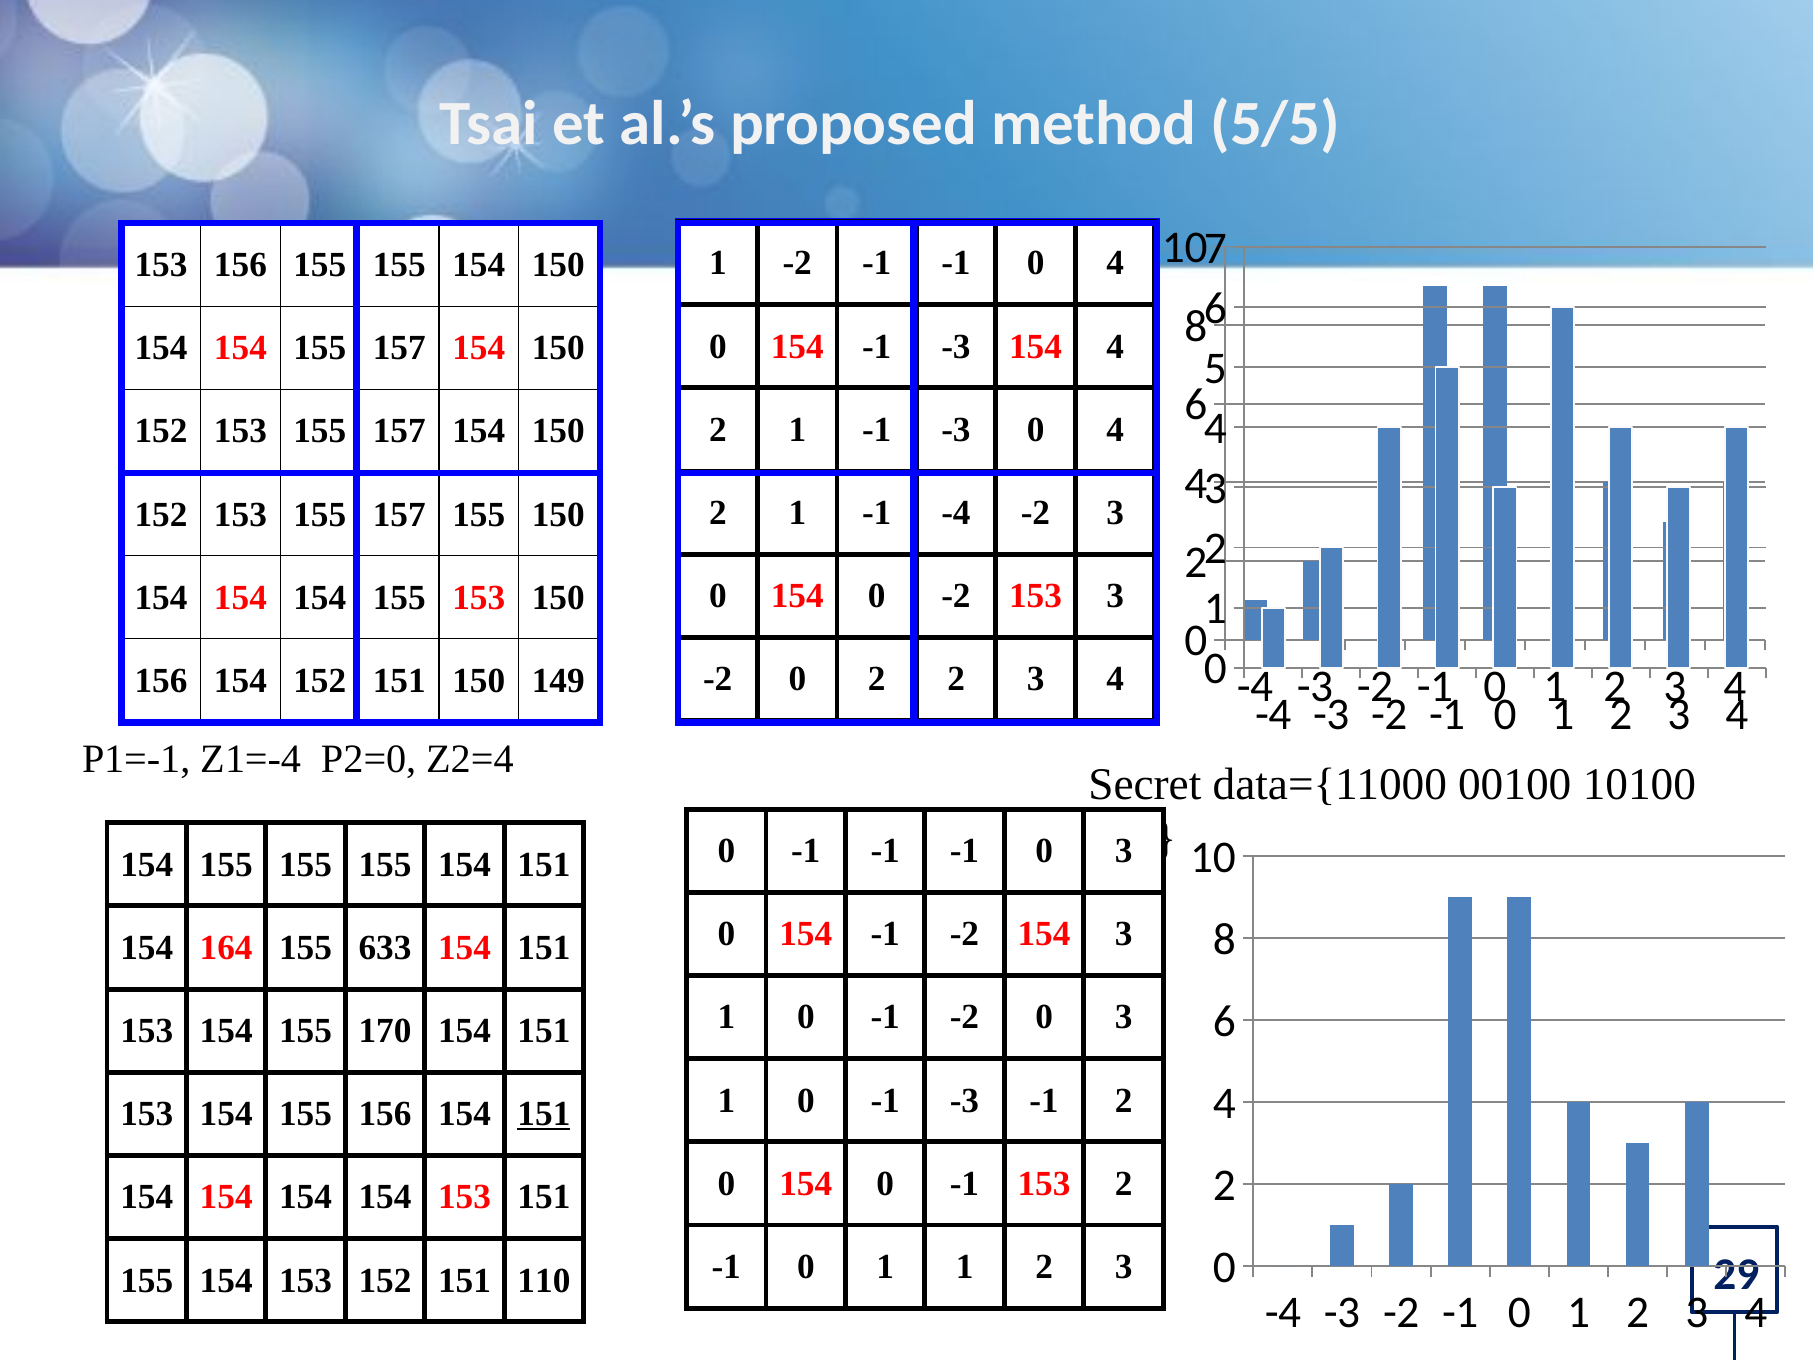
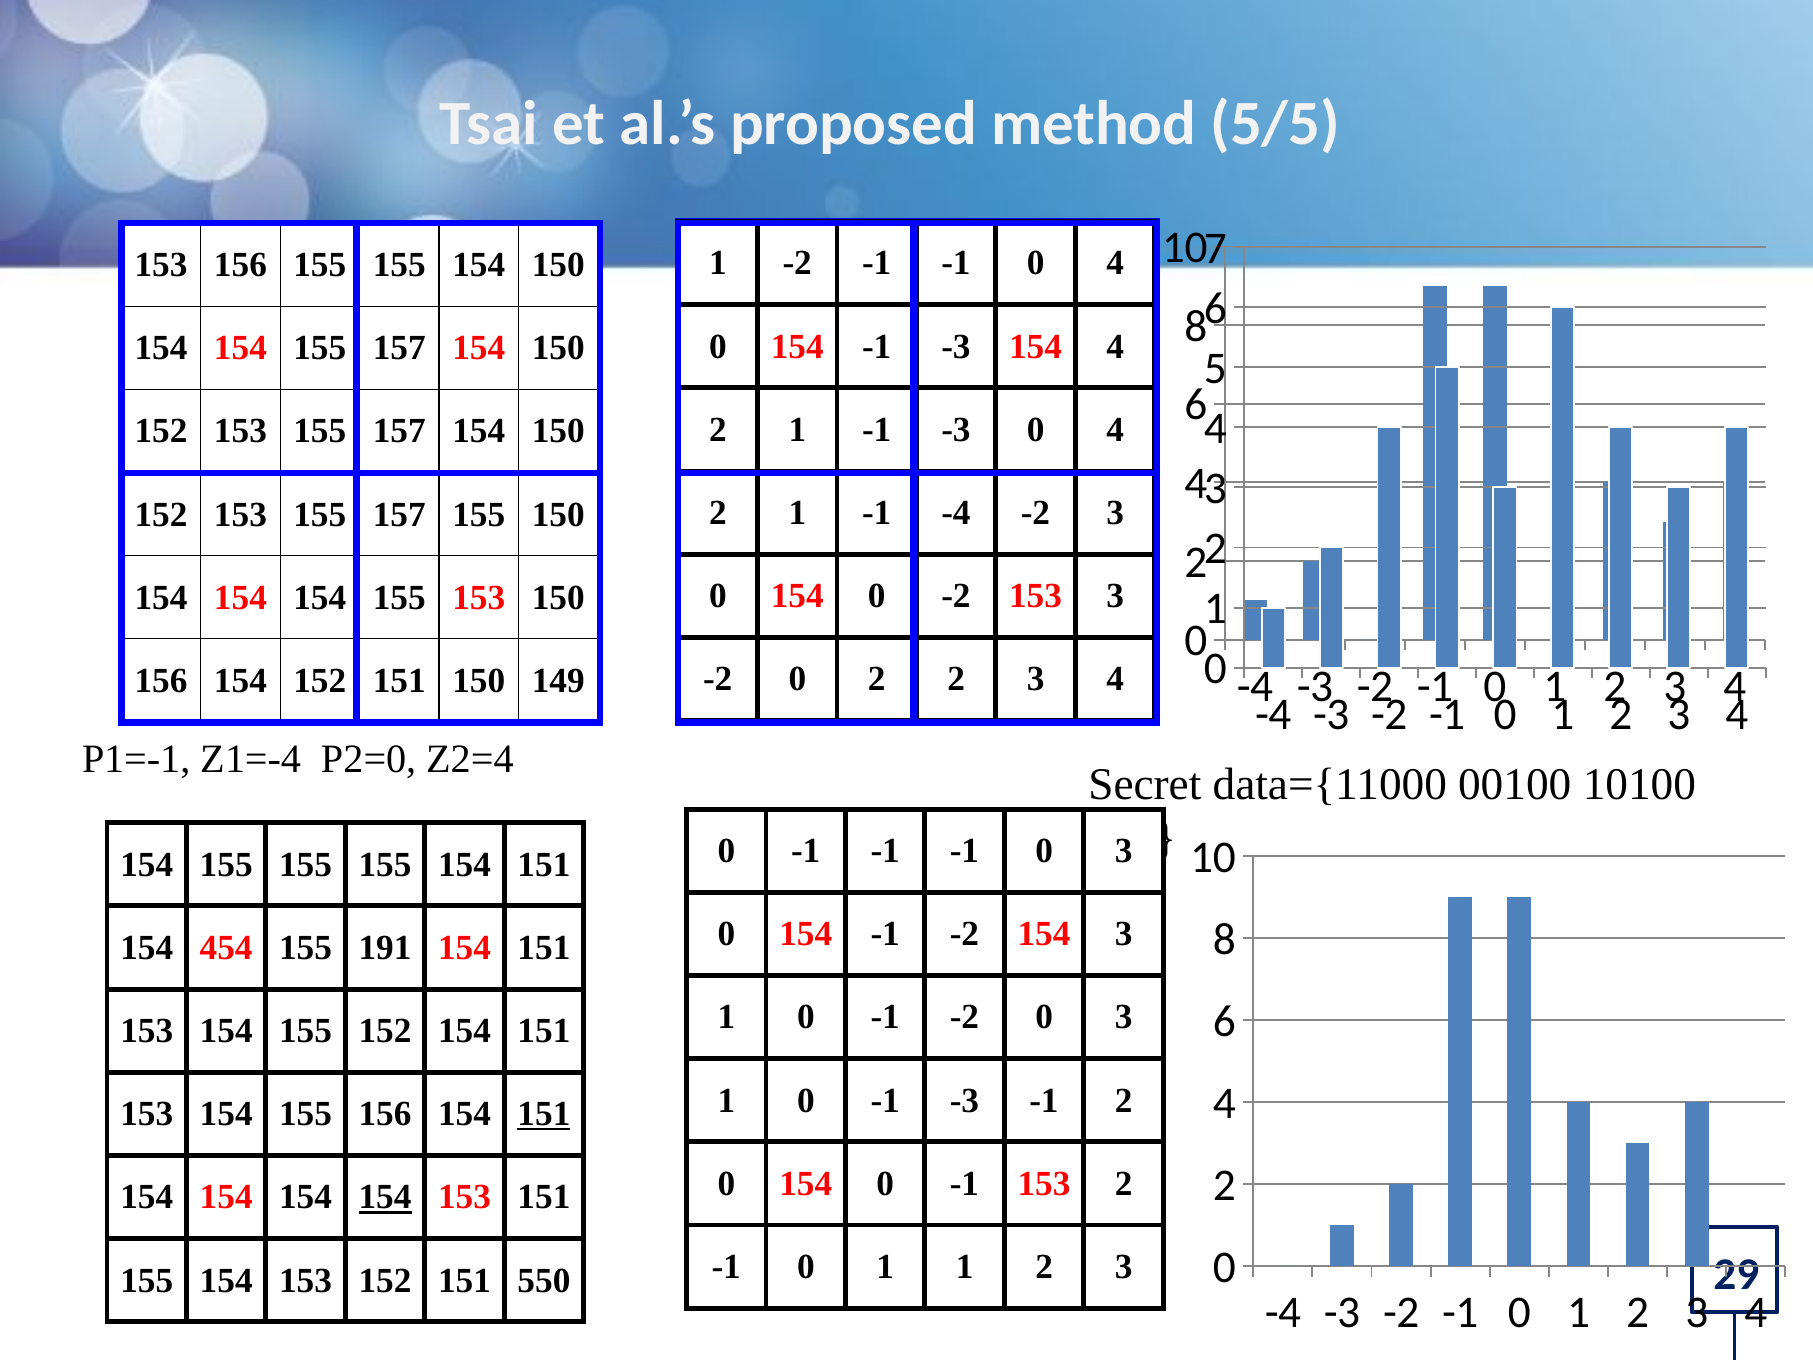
164: 164 -> 454 (226, 948)
633: 633 -> 191 (385, 948)
155 170: 170 -> 152 (385, 1031)
154 underline: none -> present (385, 1197)
151 110: 110 -> 550 (544, 1280)
